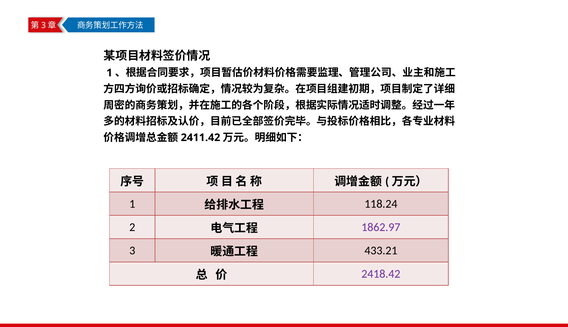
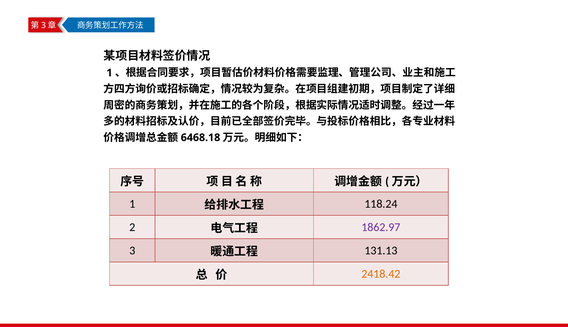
2411.42: 2411.42 -> 6468.18 (201, 138)
433.21: 433.21 -> 131.13 (381, 251)
2418.42 colour: purple -> orange (381, 274)
